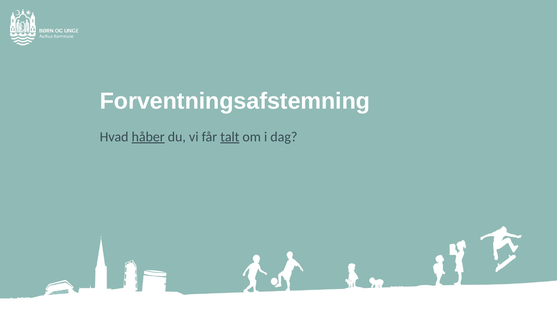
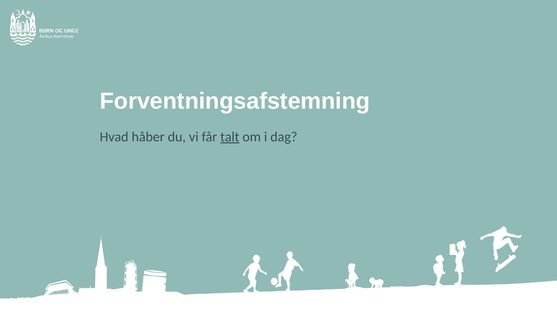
håber underline: present -> none (148, 137)
